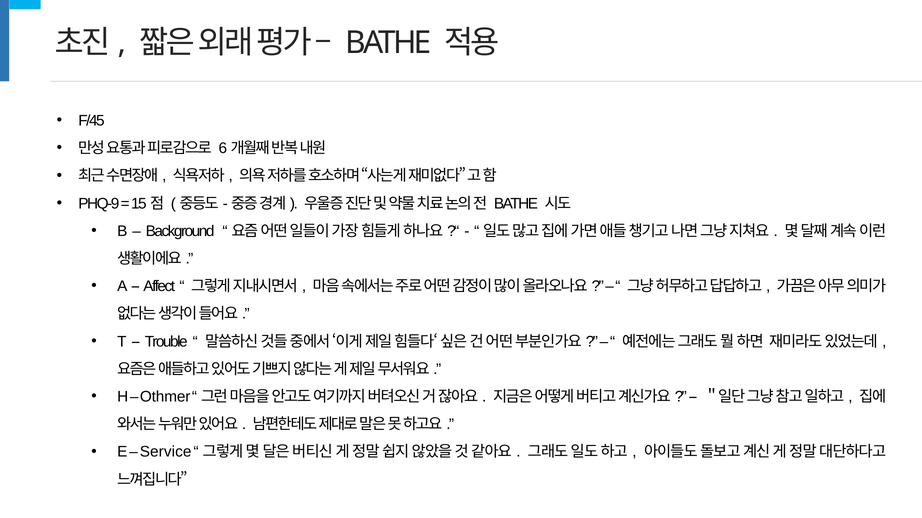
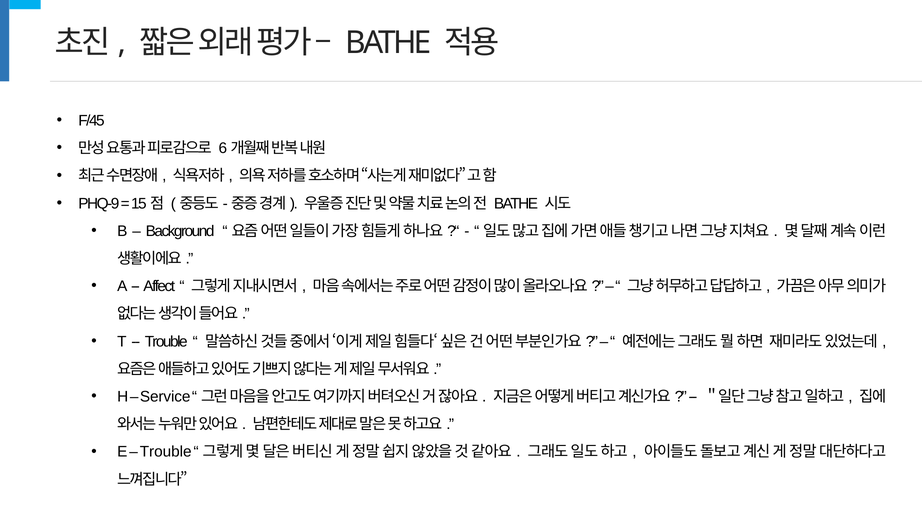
Othmer: Othmer -> Service (165, 397)
Service: Service -> Trouble (166, 452)
